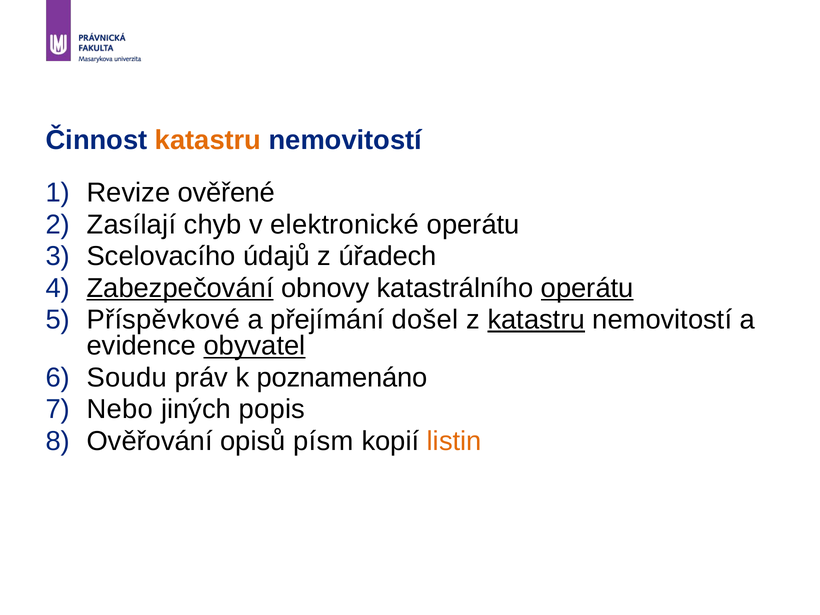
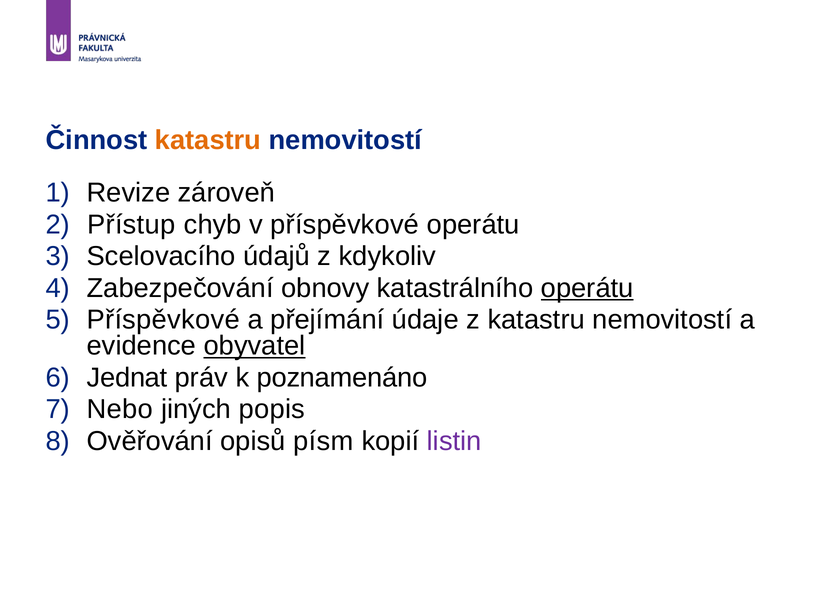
ověřené: ověřené -> zároveň (226, 193)
Zasílají: Zasílají -> Přístup (131, 225)
v elektronické: elektronické -> příspěvkové (345, 225)
úřadech: úřadech -> kdykoliv (387, 256)
Zabezpečování underline: present -> none (180, 288)
došel: došel -> údaje (425, 320)
katastru underline: present -> none (536, 320)
Soudu: Soudu -> Jednat (127, 378)
listin colour: orange -> purple (454, 441)
